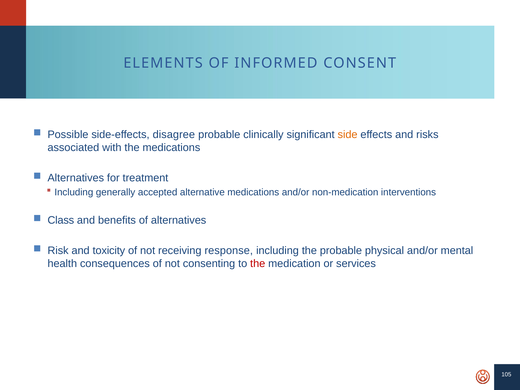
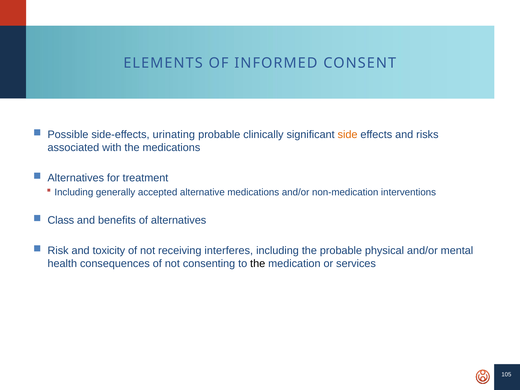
disagree: disagree -> urinating (174, 135)
response: response -> interferes (229, 251)
the colour: red -> black (258, 264)
